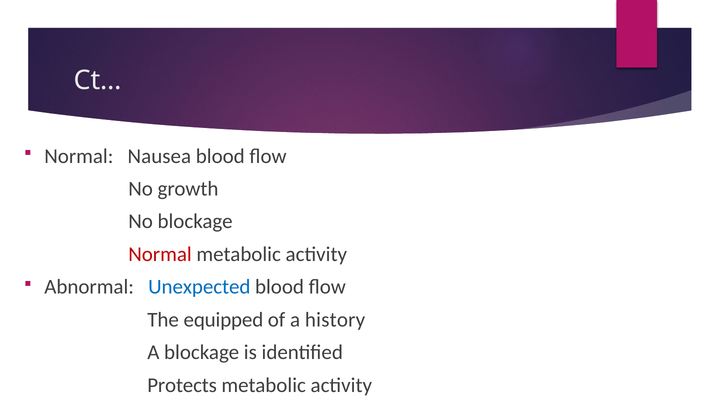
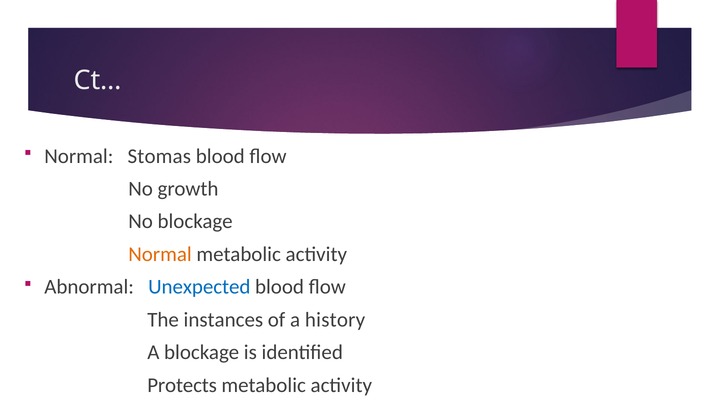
Nausea: Nausea -> Stomas (159, 156)
Normal colour: red -> orange (160, 254)
equipped: equipped -> instances (223, 320)
